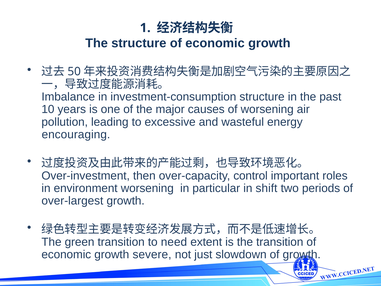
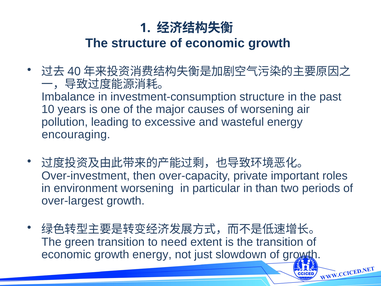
50: 50 -> 40 (74, 72)
control: control -> private (251, 176)
shift: shift -> than (267, 188)
growth severe: severe -> energy (152, 254)
